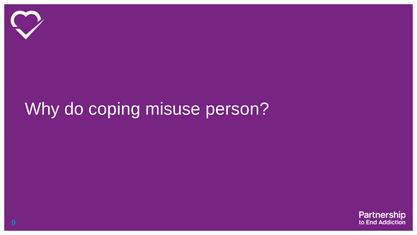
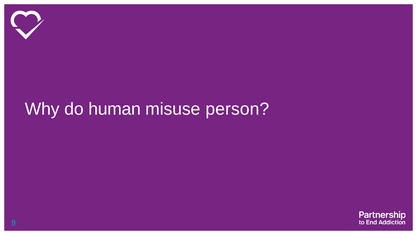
coping: coping -> human (115, 109)
